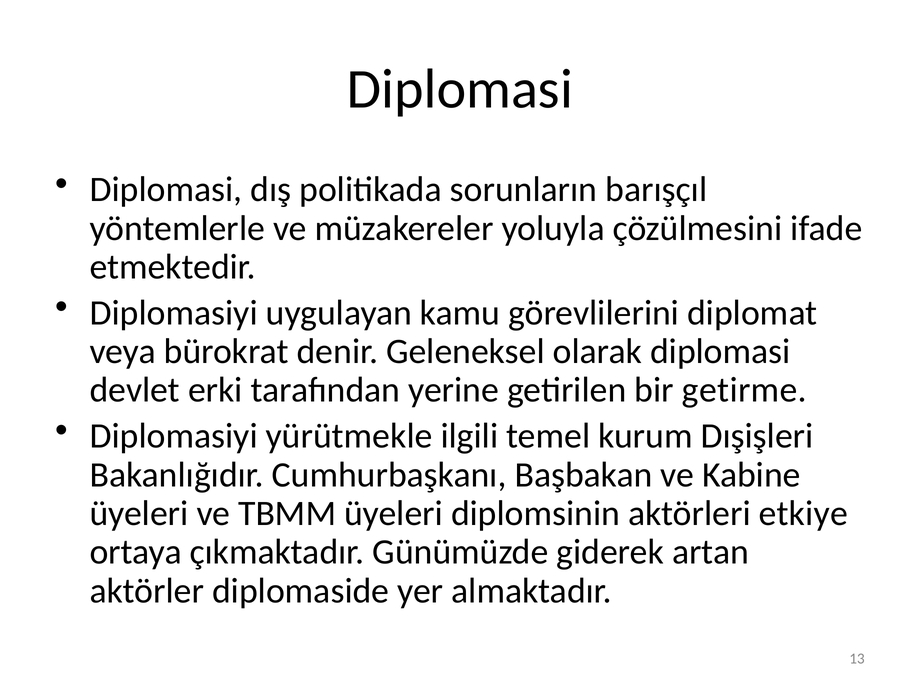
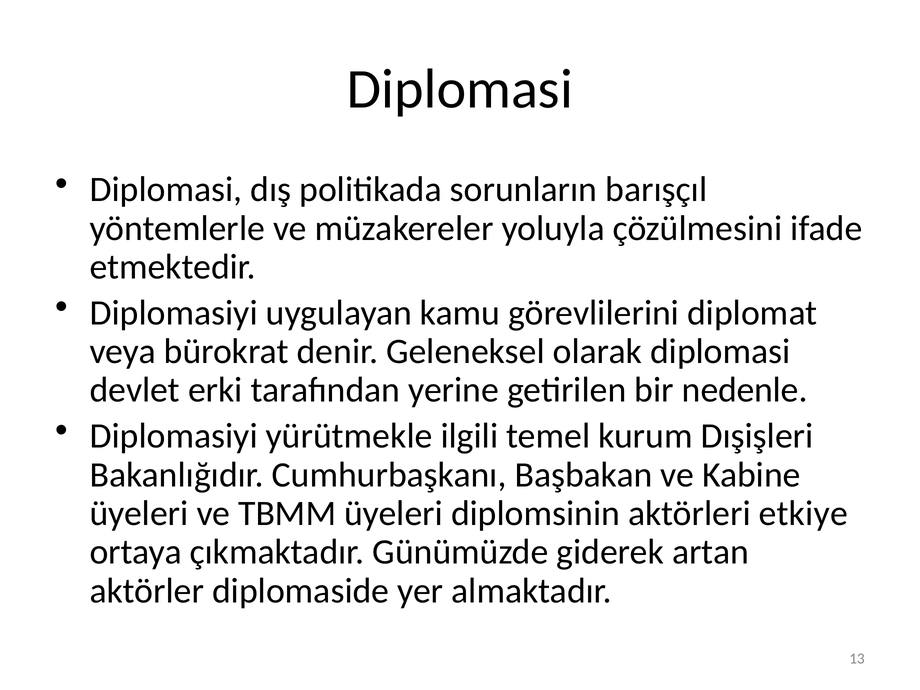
getirme: getirme -> nedenle (745, 390)
